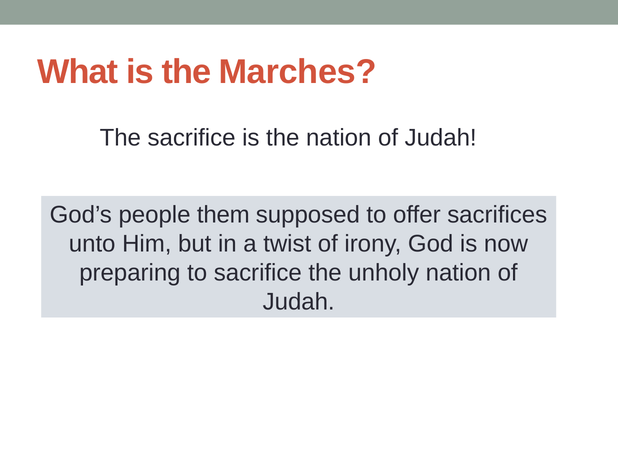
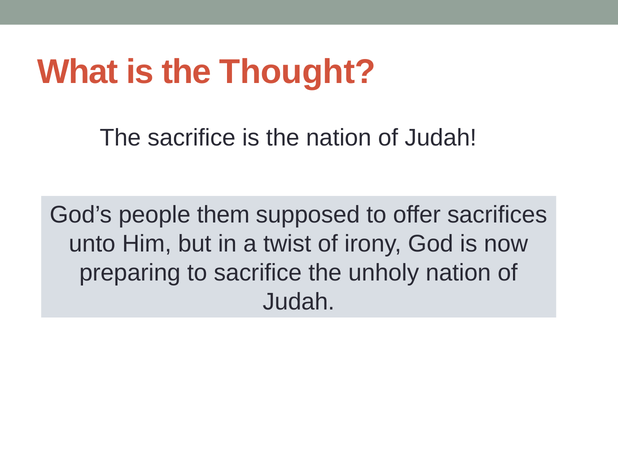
Marches: Marches -> Thought (298, 72)
